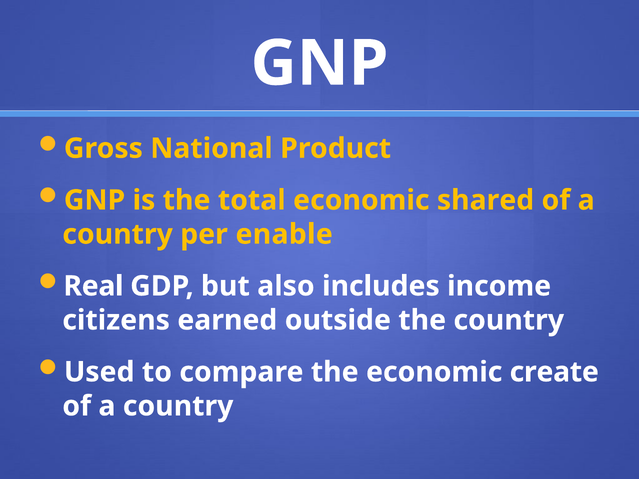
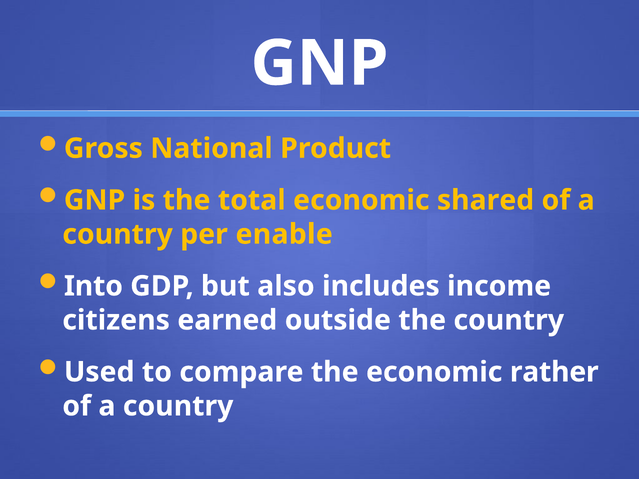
Real: Real -> Into (93, 286)
create: create -> rather (554, 372)
